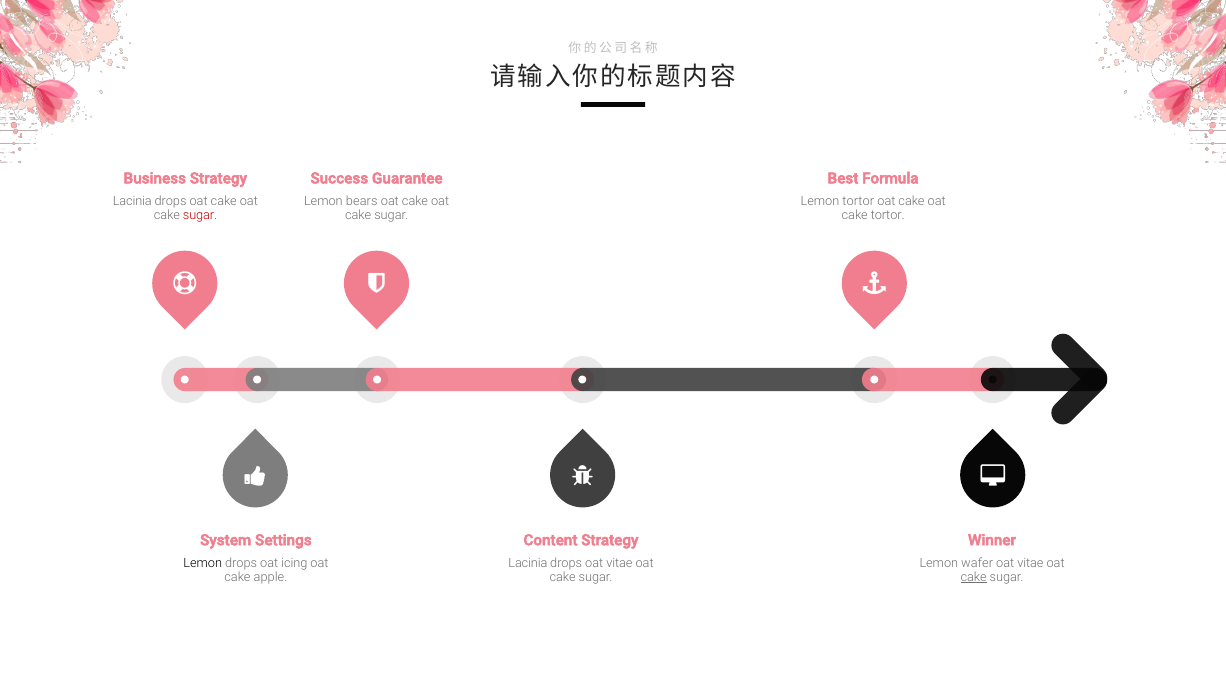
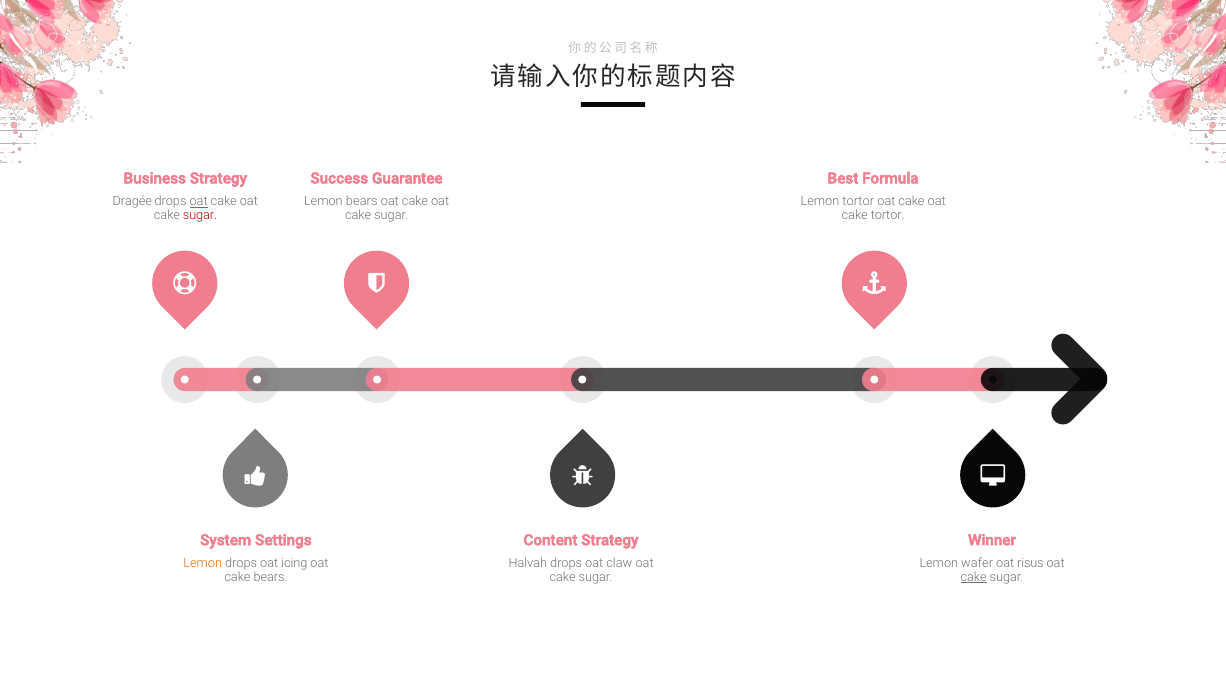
Lacinia: Lacinia -> Dragée (132, 202)
oat underline: none -> present (199, 202)
Lemon colour: black -> orange (203, 563)
Lacinia: Lacinia -> Halvah (528, 563)
drops oat vitae: vitae -> claw (619, 563)
vitae: vitae -> risus (1030, 563)
cake apple: apple -> bears (271, 577)
